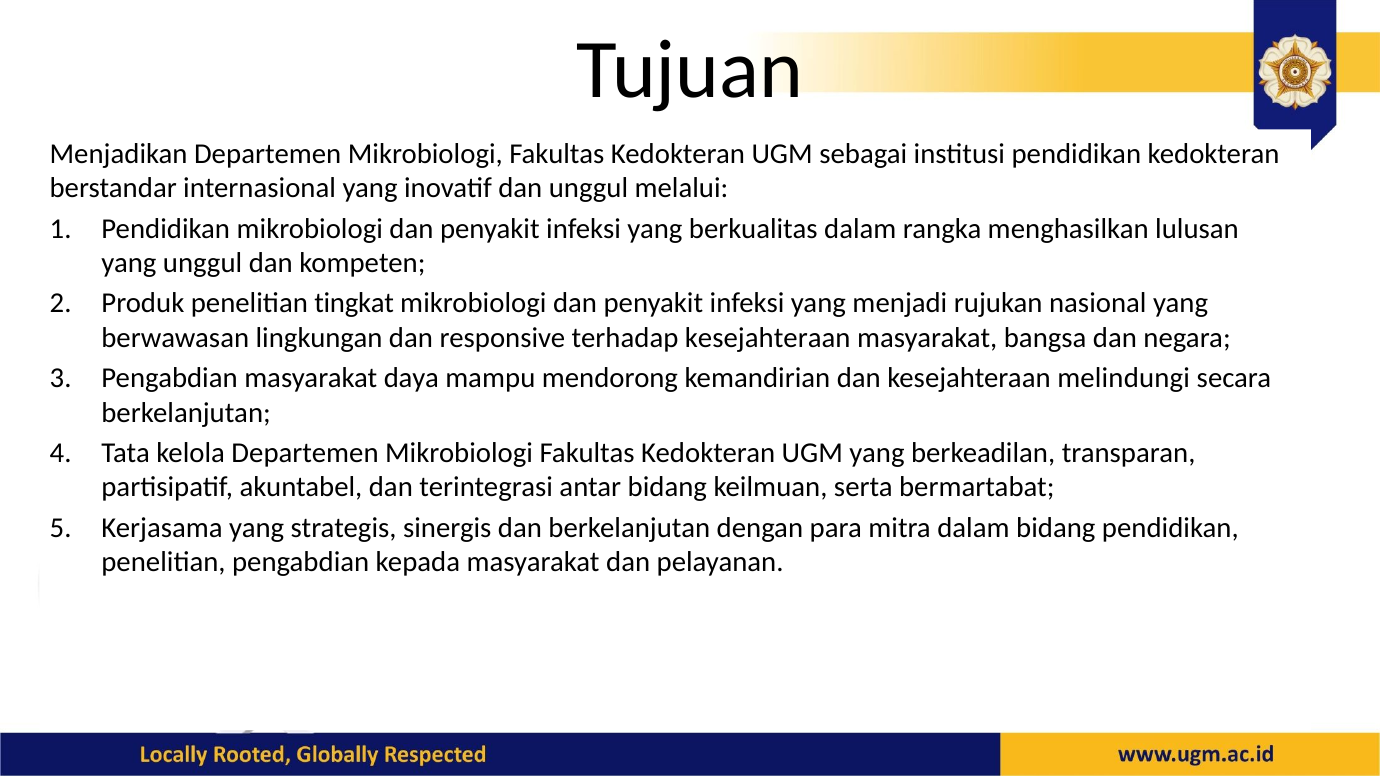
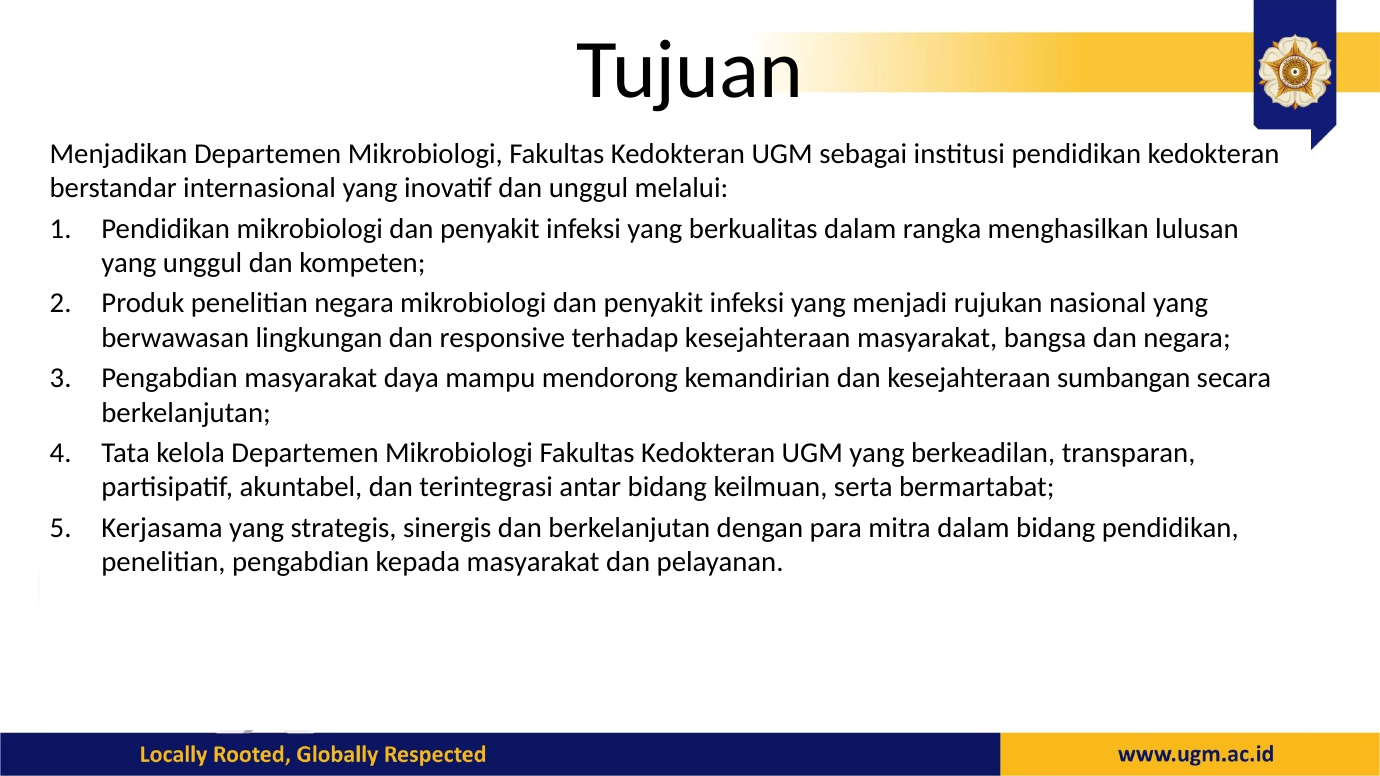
penelitian tingkat: tingkat -> negara (354, 303)
melindungi: melindungi -> sumbangan (1124, 378)
